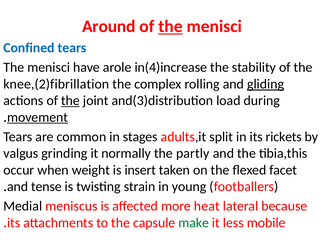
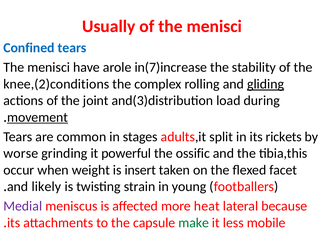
Around: Around -> Usually (109, 26)
the underline: present -> none (170, 26)
in(4)increase: in(4)increase -> in(7)increase (171, 67)
knee,(2)fibrillation: knee,(2)fibrillation -> knee,(2)conditions (56, 84)
the underline: present -> none (70, 101)
valgus: valgus -> worse (21, 153)
normally: normally -> powerful (126, 153)
partly: partly -> ossific (193, 153)
tense: tense -> likely (46, 187)
Medial colour: black -> purple (23, 206)
